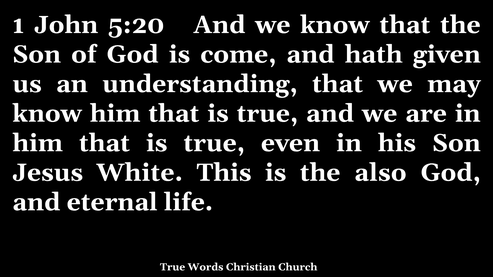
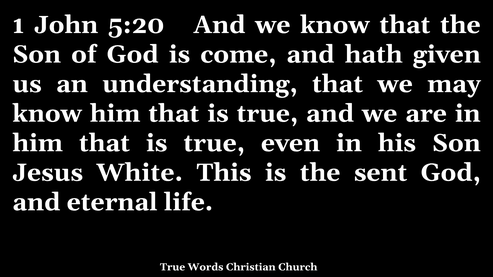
also: also -> sent (381, 173)
